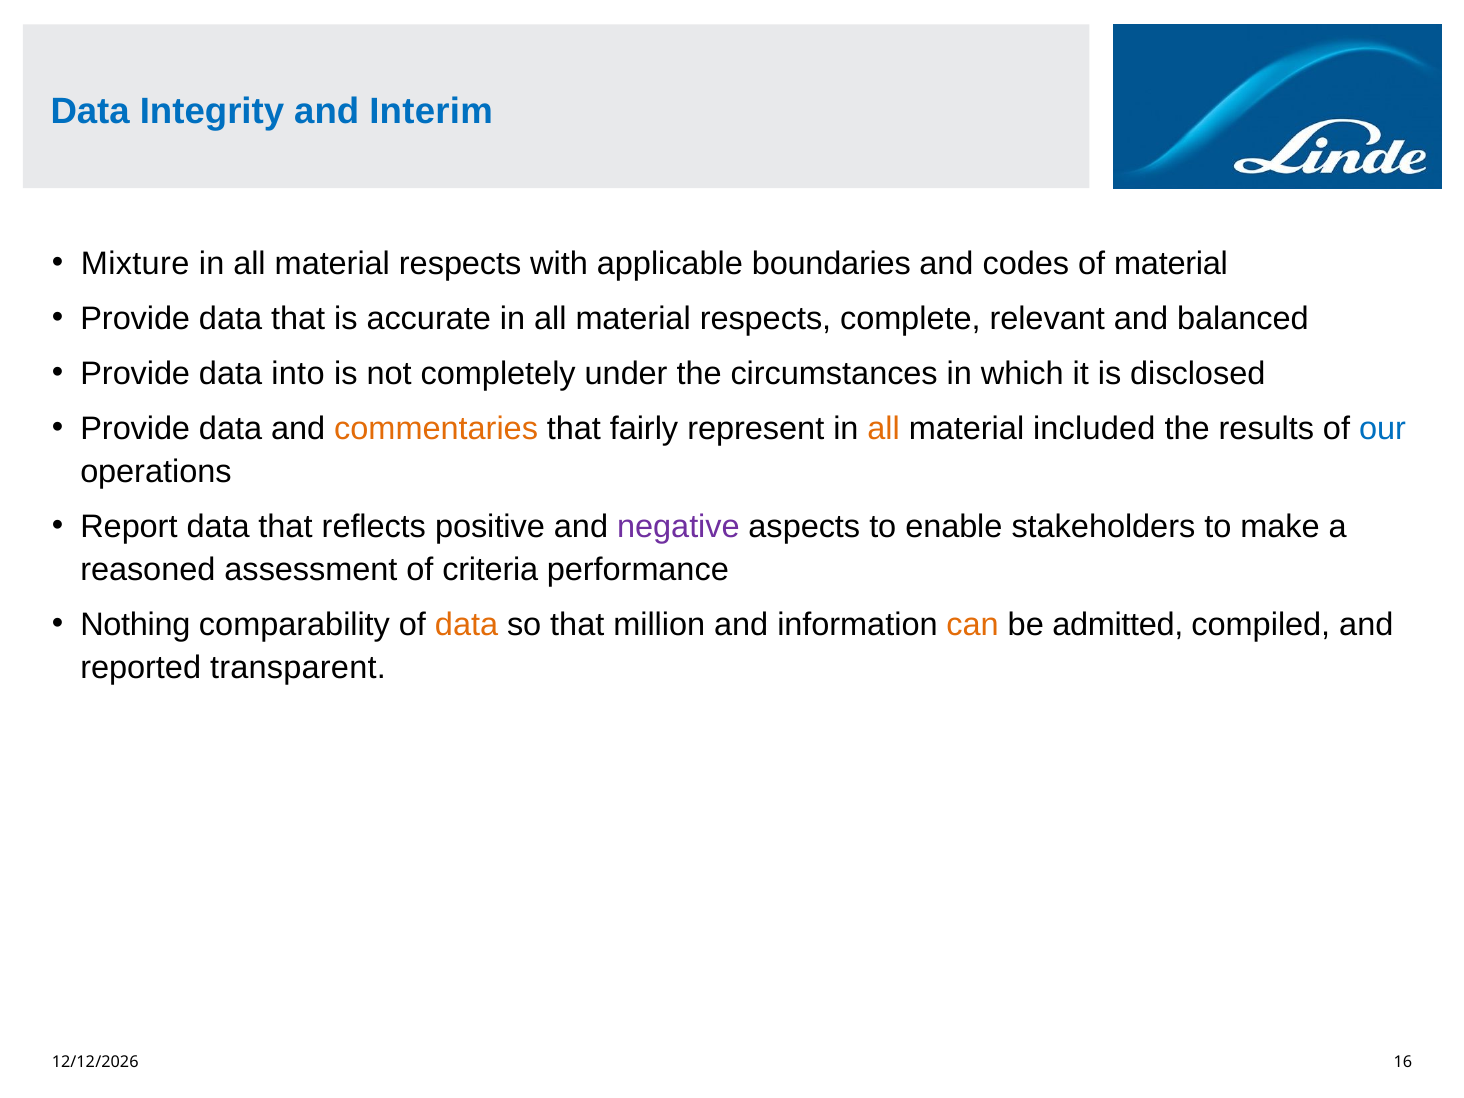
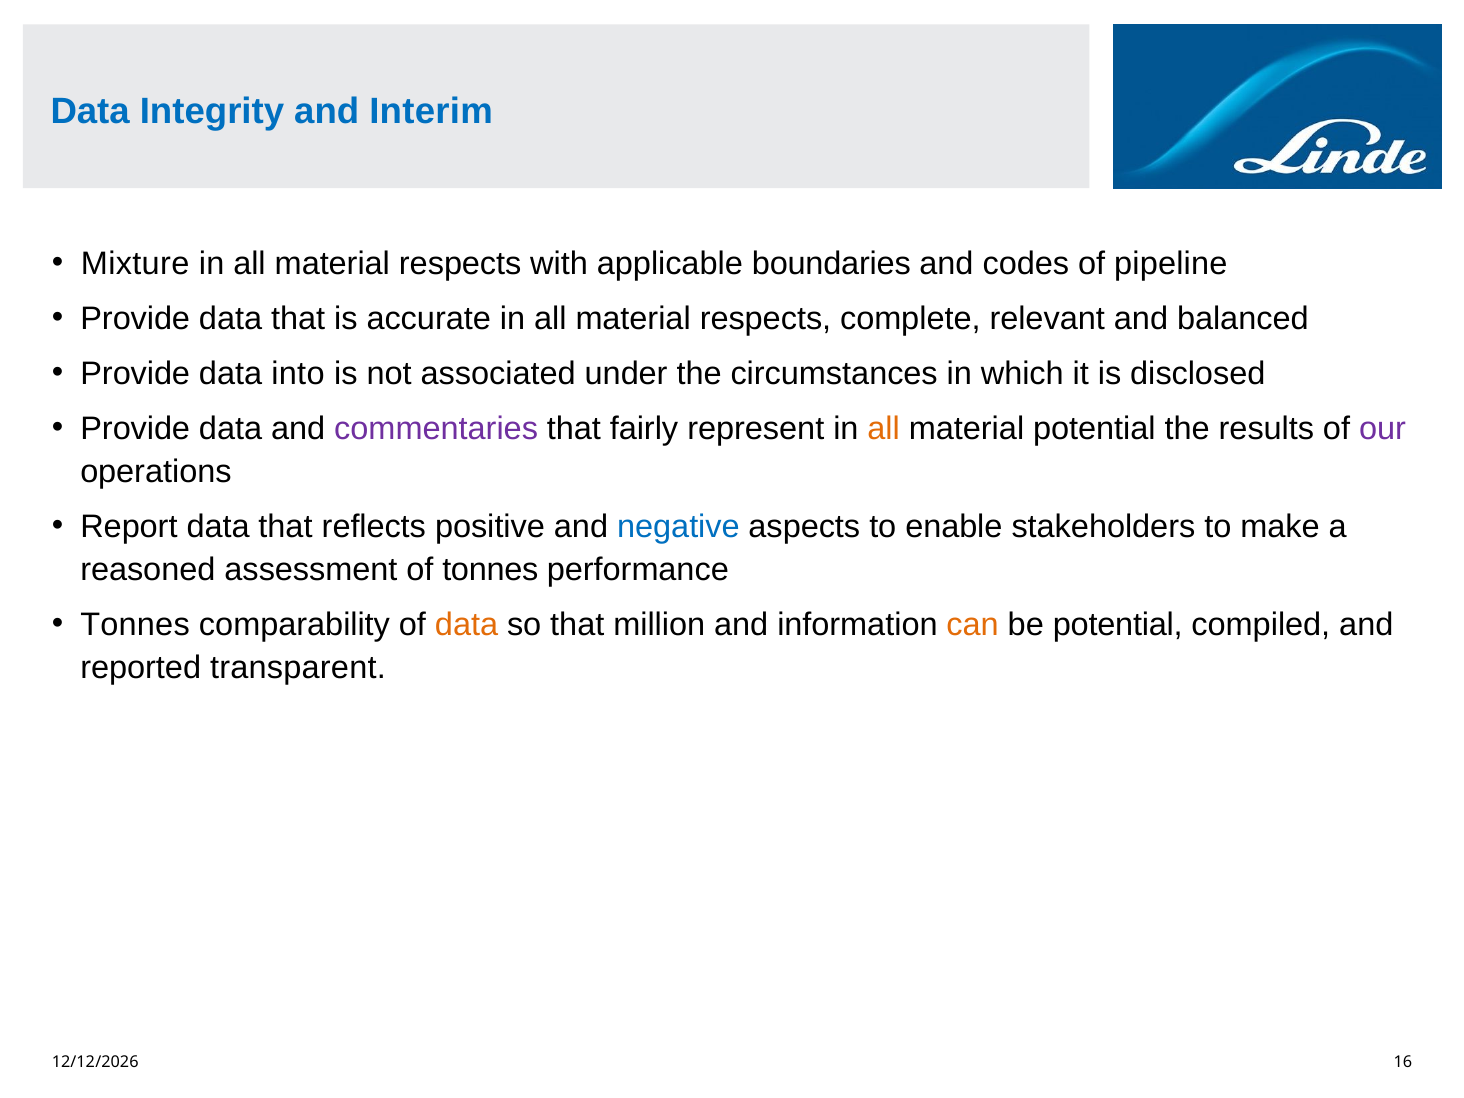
of material: material -> pipeline (1171, 263)
completely: completely -> associated (498, 373)
commentaries colour: orange -> purple (436, 429)
material included: included -> potential (1094, 429)
our colour: blue -> purple (1383, 429)
negative colour: purple -> blue (678, 527)
of criteria: criteria -> tonnes (490, 569)
Nothing: Nothing -> Tonnes (135, 625)
be admitted: admitted -> potential (1118, 625)
